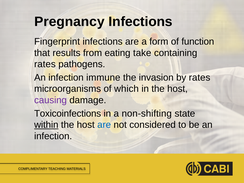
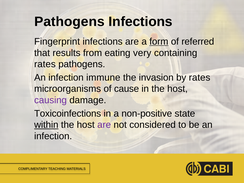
Pregnancy: Pregnancy -> Pathogens (69, 22)
form underline: none -> present (159, 42)
function: function -> referred (198, 42)
take: take -> very (142, 53)
which: which -> cause (127, 89)
non-shifting: non-shifting -> non-positive (147, 113)
are colour: blue -> purple (104, 125)
